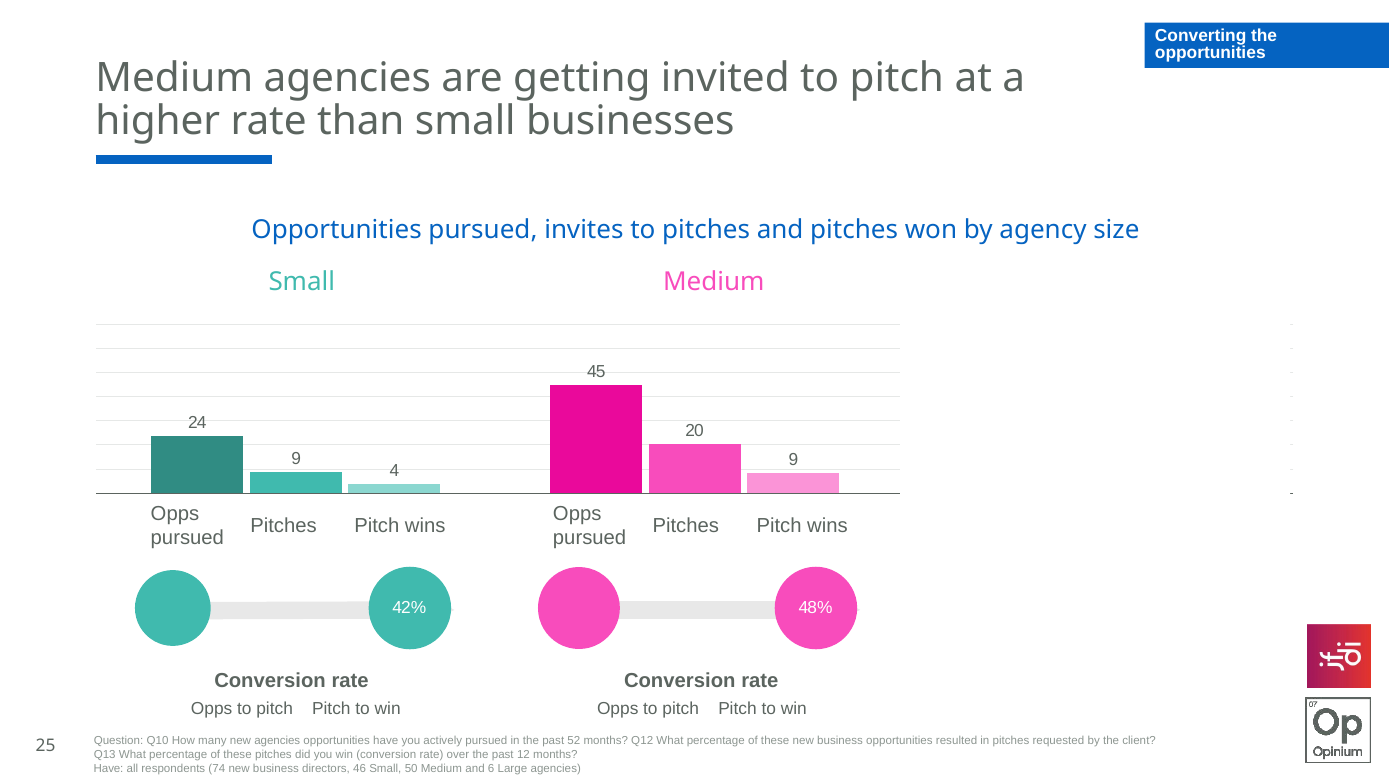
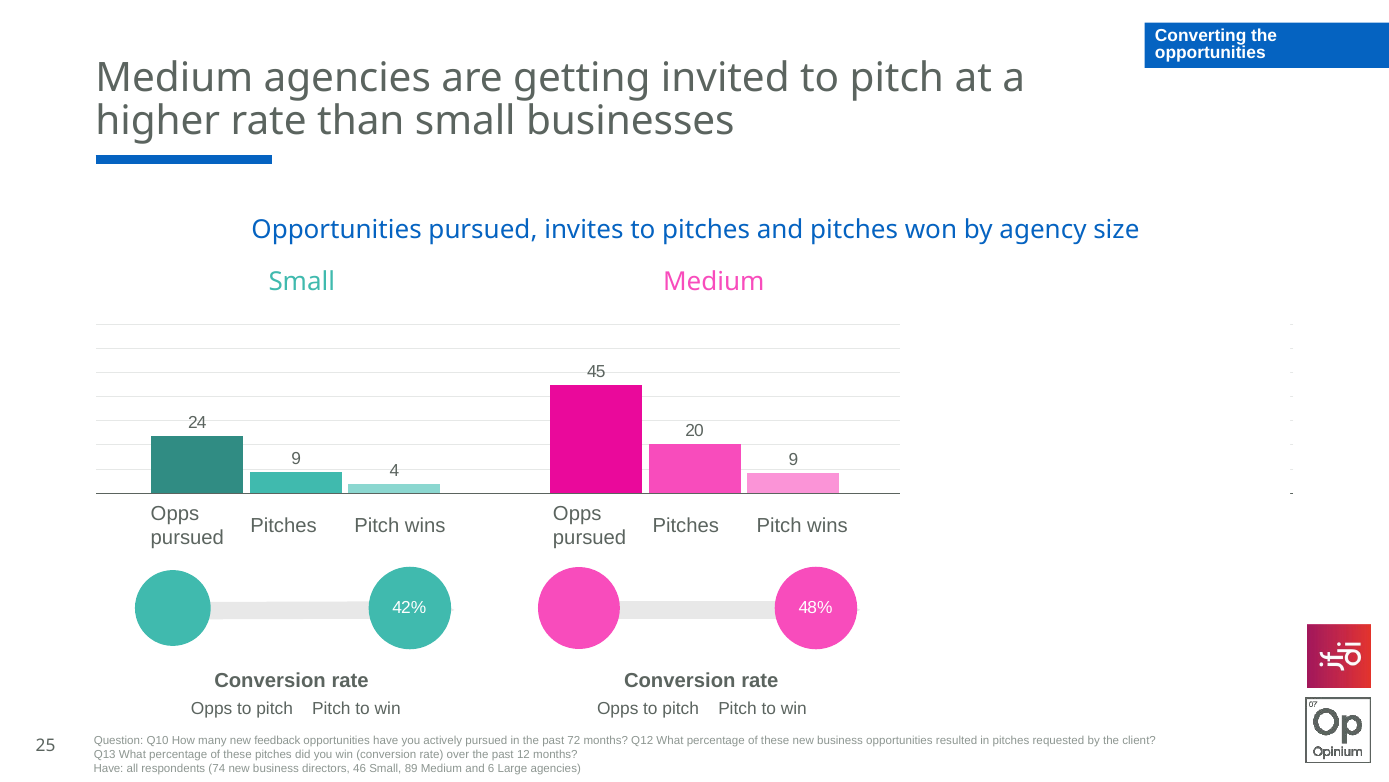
new agencies: agencies -> feedback (277, 740)
52: 52 -> 72 (574, 740)
50: 50 -> 89 (411, 768)
